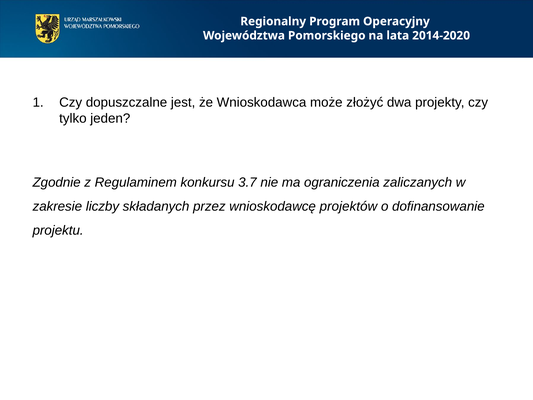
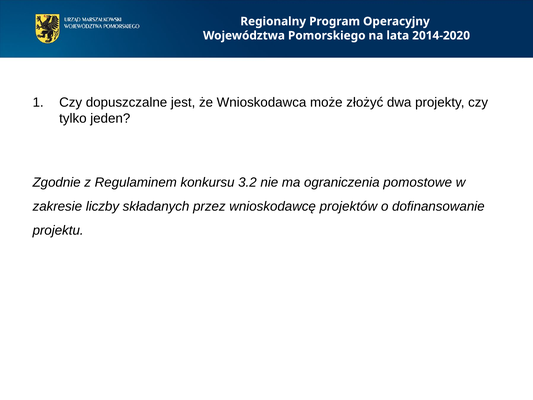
3.7: 3.7 -> 3.2 (247, 182)
zaliczanych: zaliczanych -> pomostowe (418, 182)
